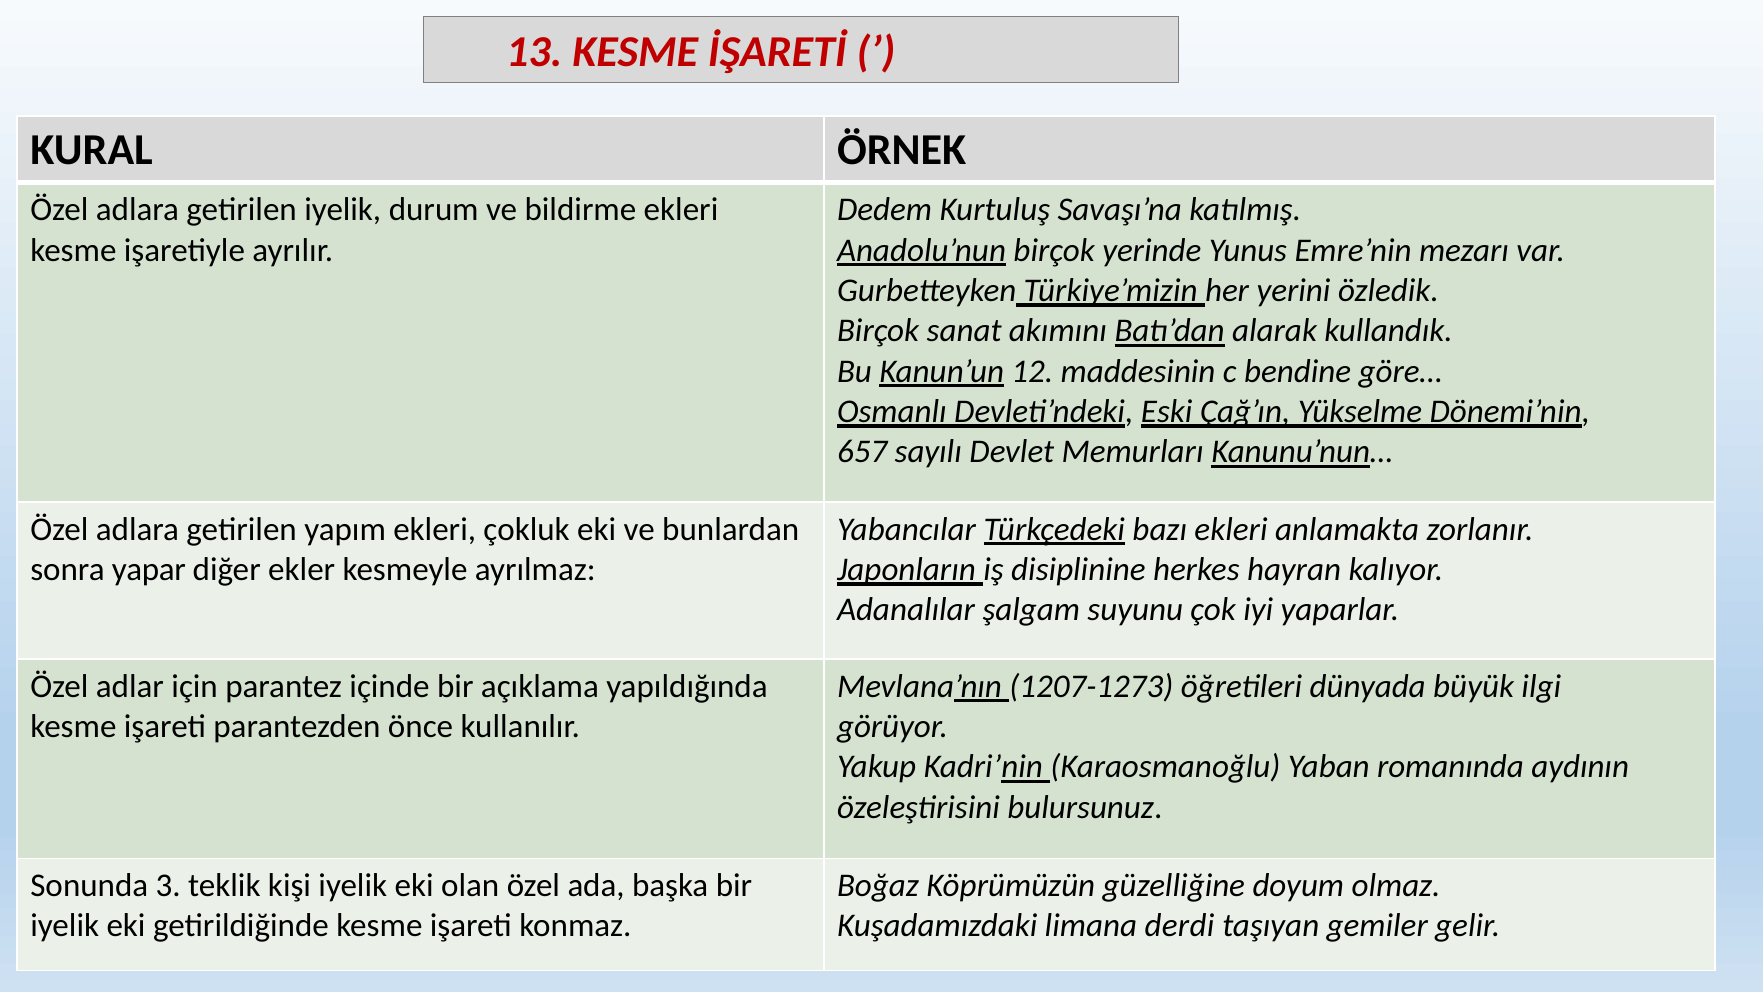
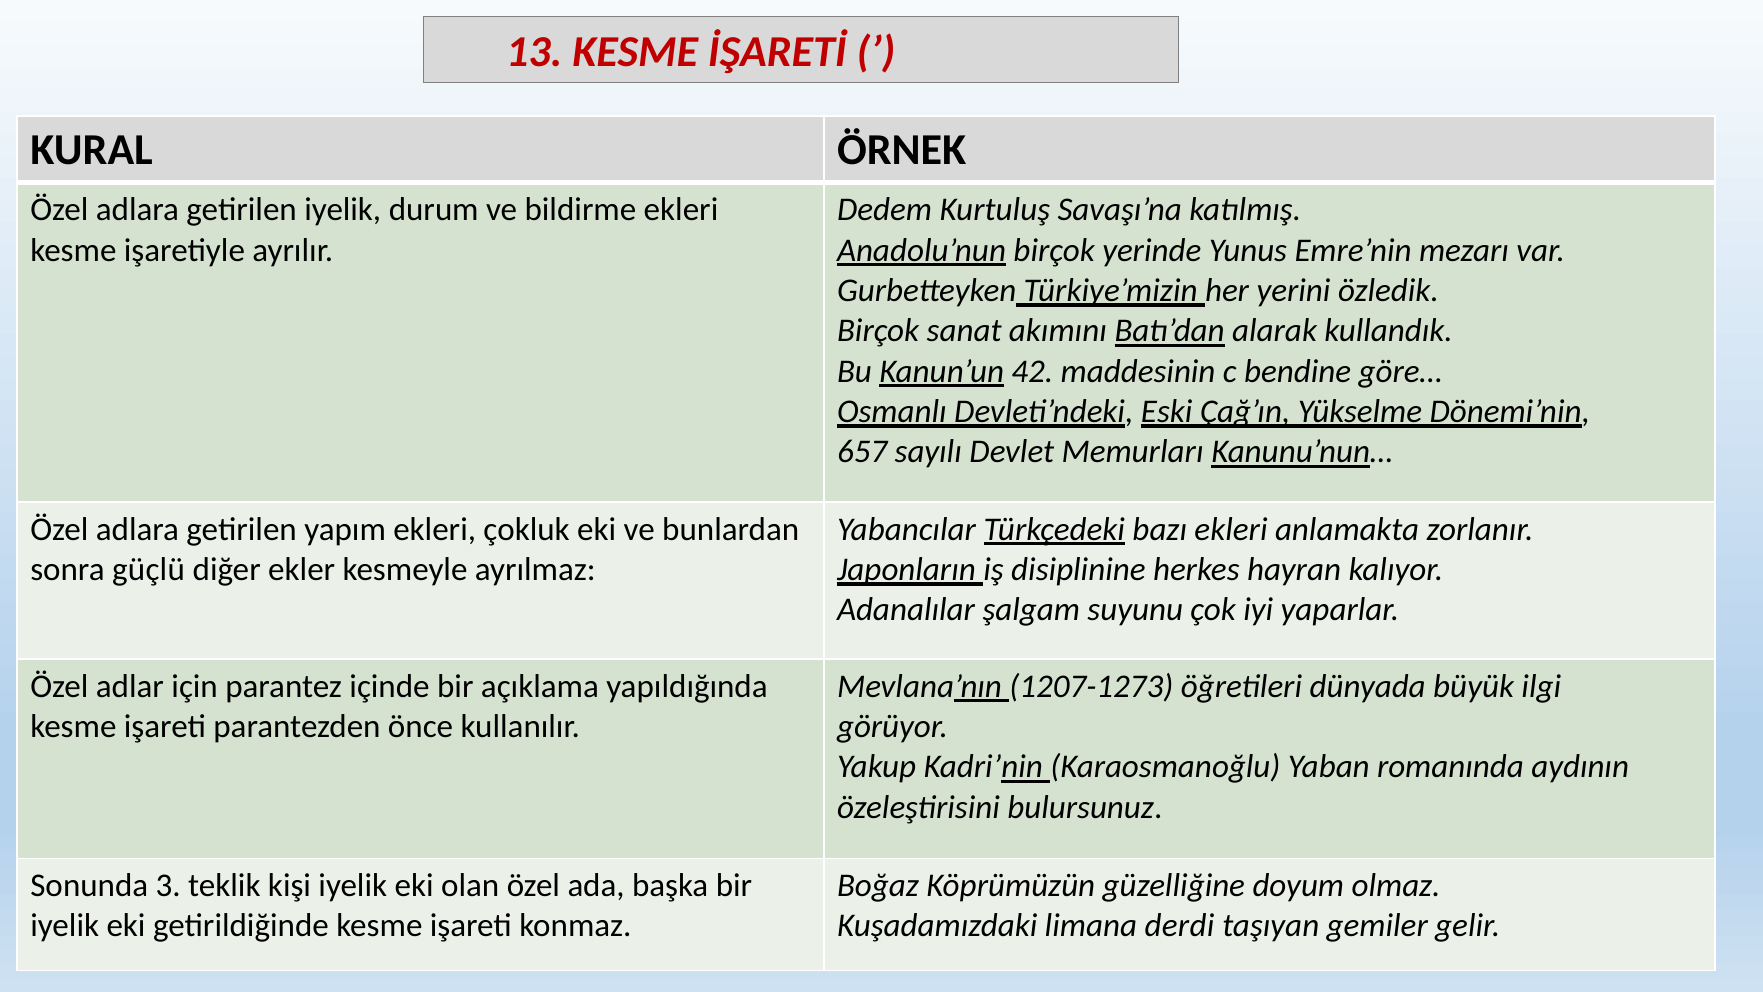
12: 12 -> 42 (1032, 371)
yapar: yapar -> güçlü (149, 570)
